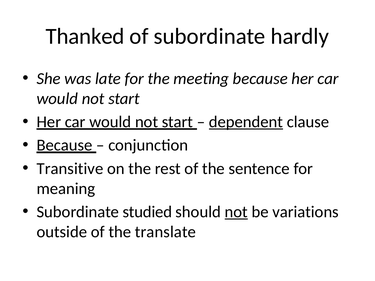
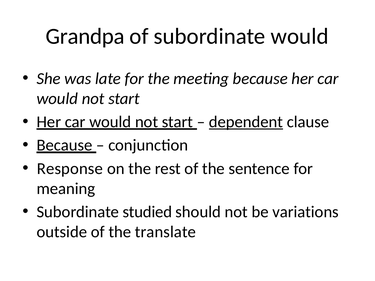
Thanked: Thanked -> Grandpa (85, 36)
subordinate hardly: hardly -> would (300, 36)
Transitive: Transitive -> Response (70, 169)
not underline: present -> none (236, 212)
